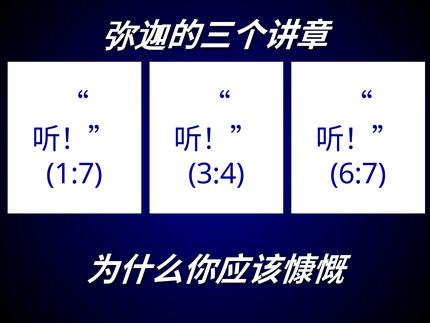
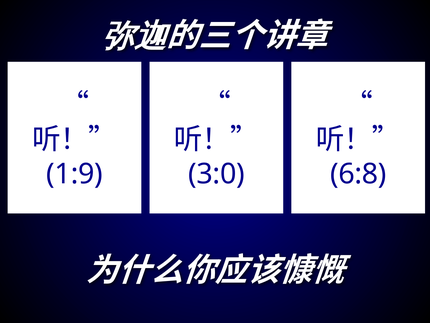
1:7: 1:7 -> 1:9 (75, 174)
3:4: 3:4 -> 3:0 (216, 174)
6:7: 6:7 -> 6:8 (358, 174)
